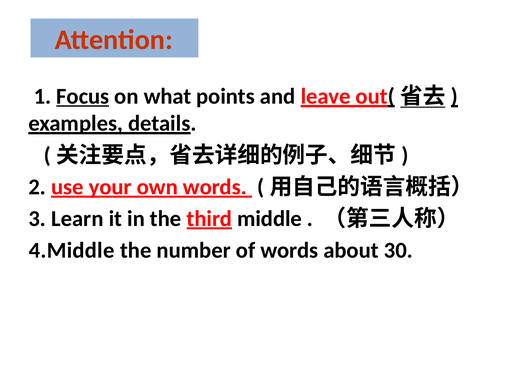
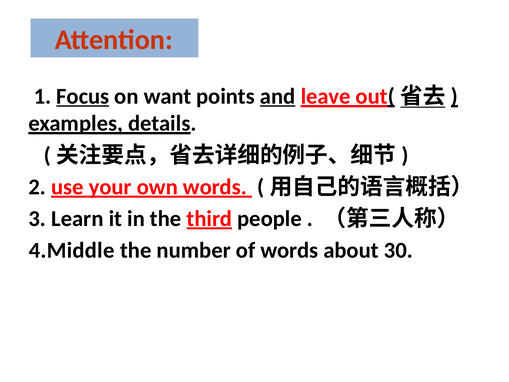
what: what -> want (167, 96)
and underline: none -> present (278, 96)
middle: middle -> people (270, 218)
